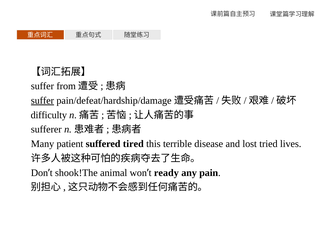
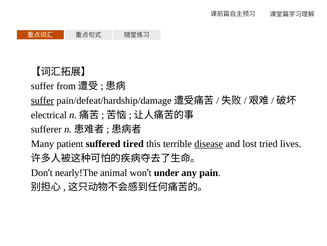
difficulty: difficulty -> electrical (49, 115)
disease underline: none -> present (209, 143)
shook!The: shook!The -> nearly!The (76, 172)
ready: ready -> under (166, 172)
